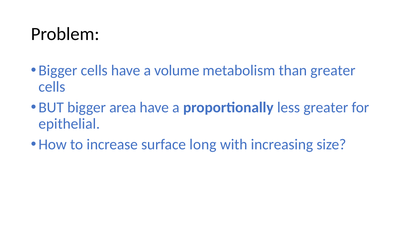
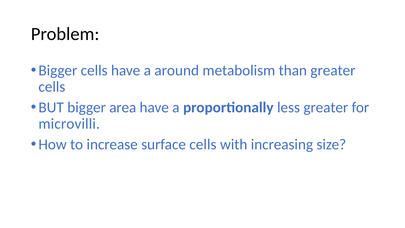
volume: volume -> around (177, 70)
epithelial: epithelial -> microvilli (69, 124)
surface long: long -> cells (203, 144)
